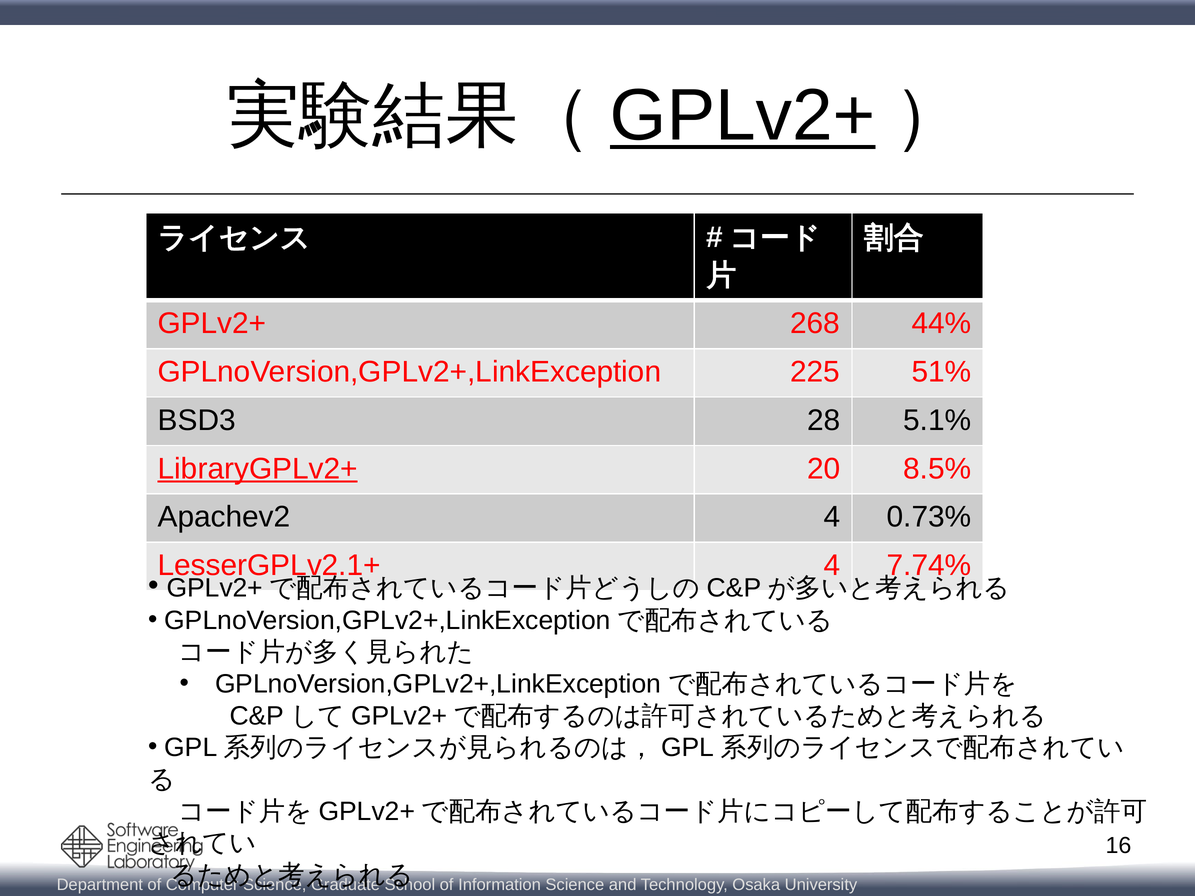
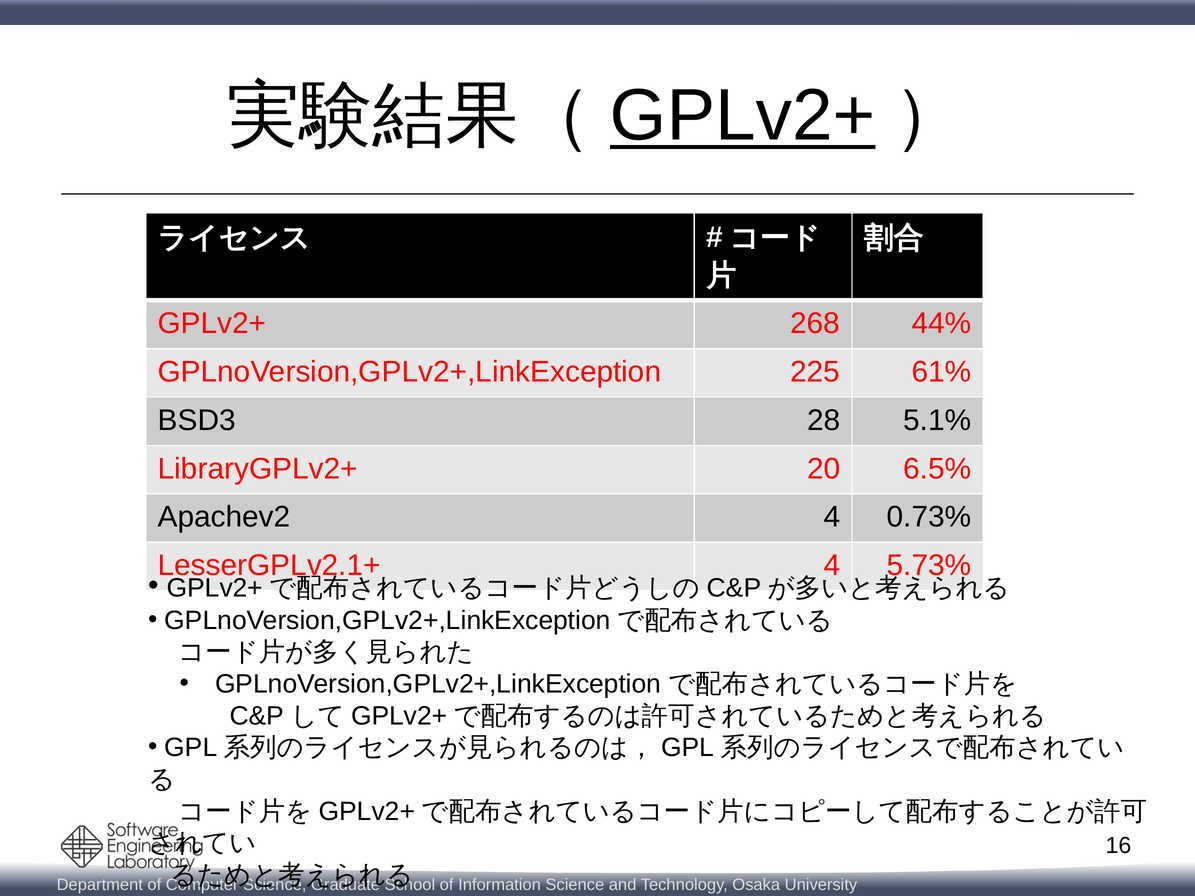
51%: 51% -> 61% (941, 372)
LibraryGPLv2+ underline: present -> none (258, 469)
8.5%: 8.5% -> 6.5% (937, 469)
7.74%: 7.74% -> 5.73% (929, 566)
